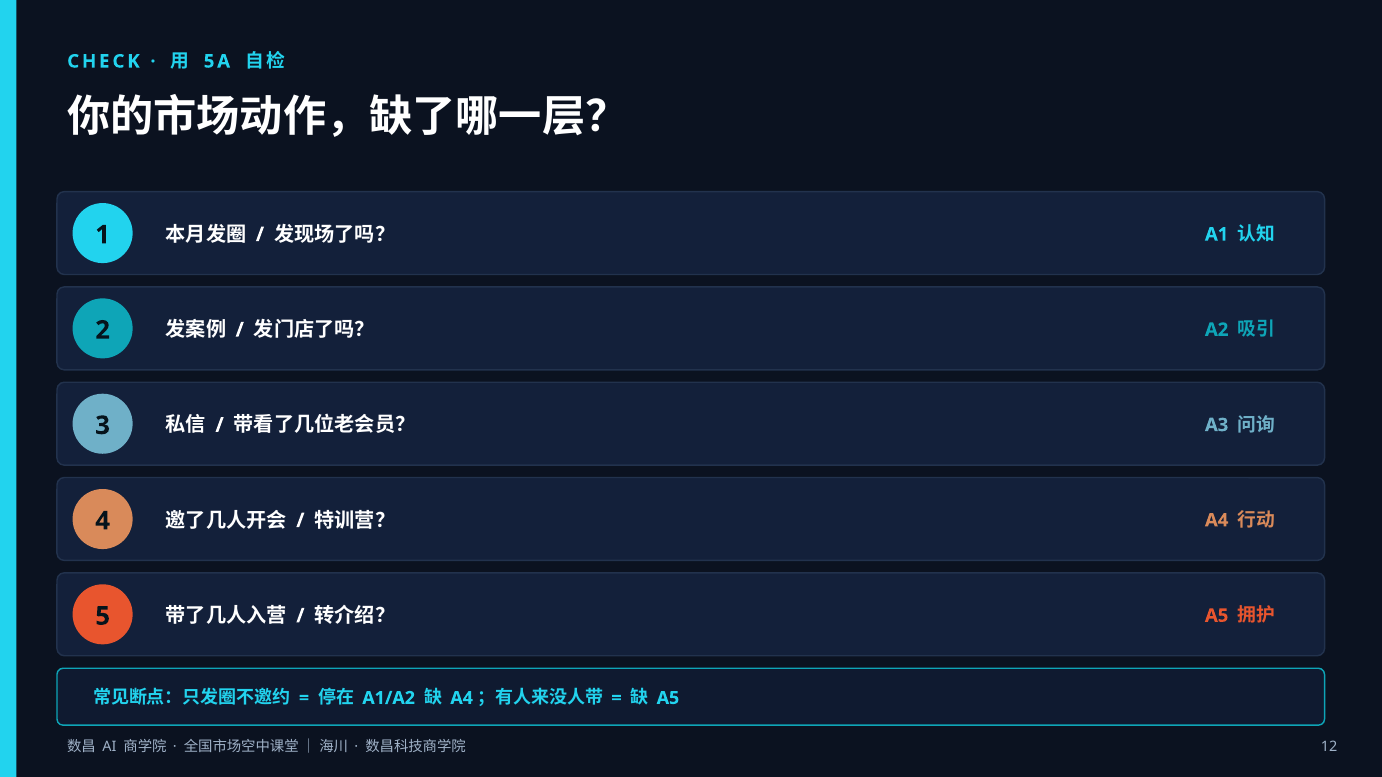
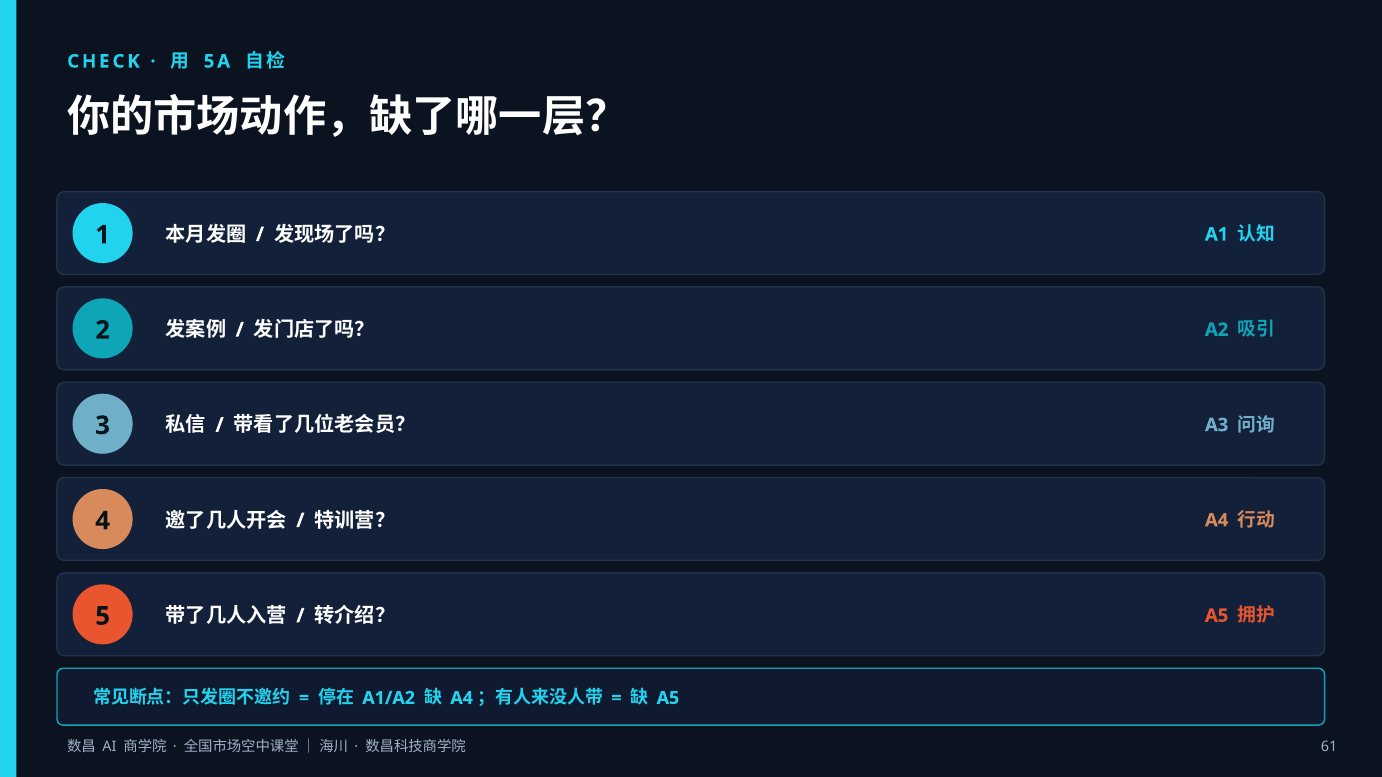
12: 12 -> 61 (1329, 747)
